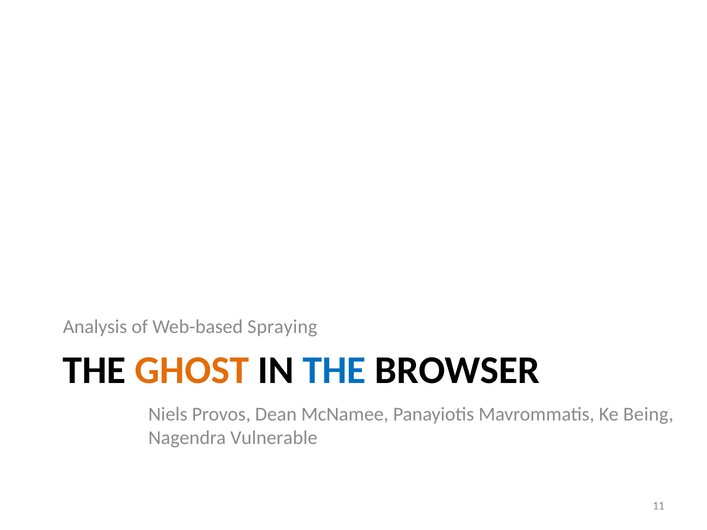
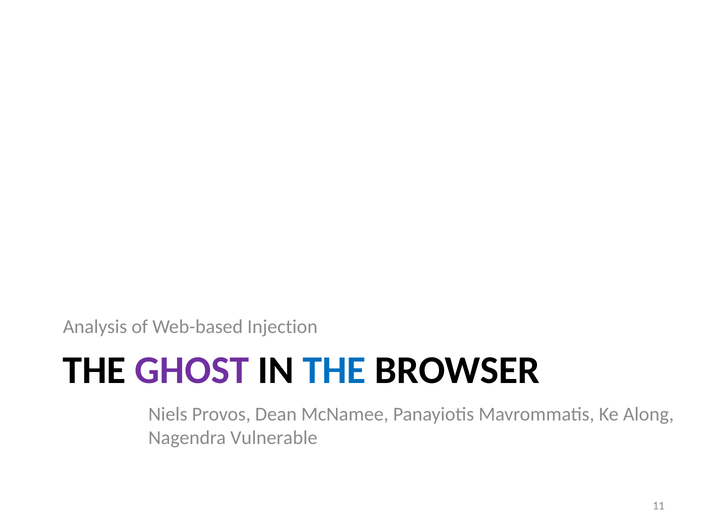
Spraying: Spraying -> Injection (282, 327)
GHOST colour: orange -> purple (192, 371)
Being: Being -> Along (648, 414)
